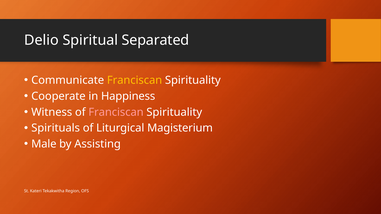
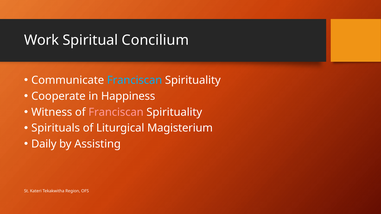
Delio: Delio -> Work (42, 40)
Separated: Separated -> Concilium (155, 40)
Franciscan colour: yellow -> light blue (135, 80)
Male: Male -> Daily (44, 144)
